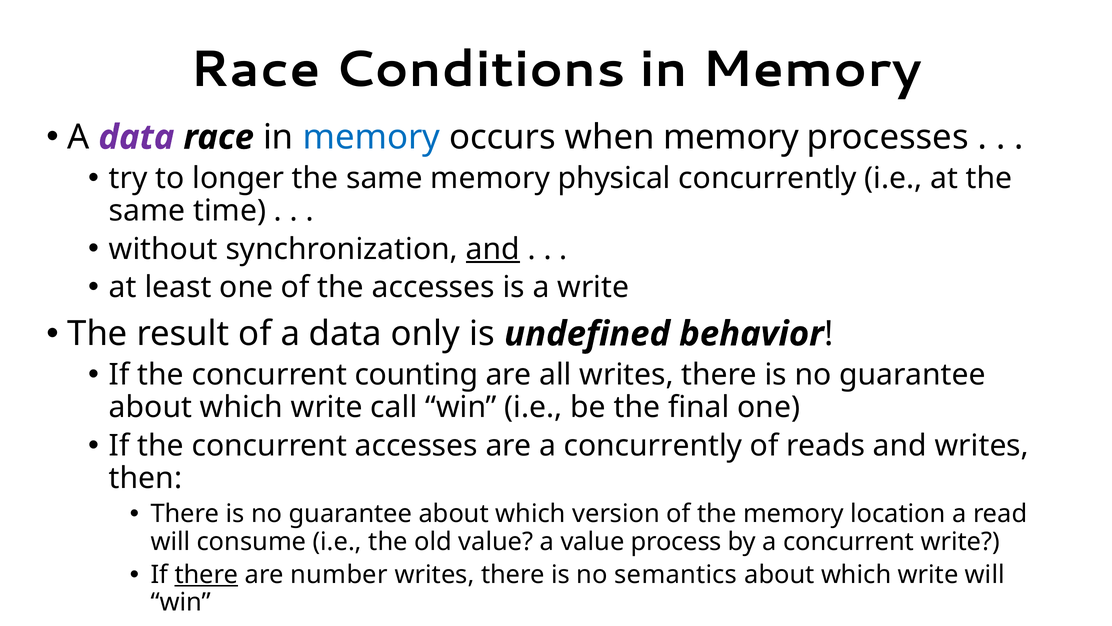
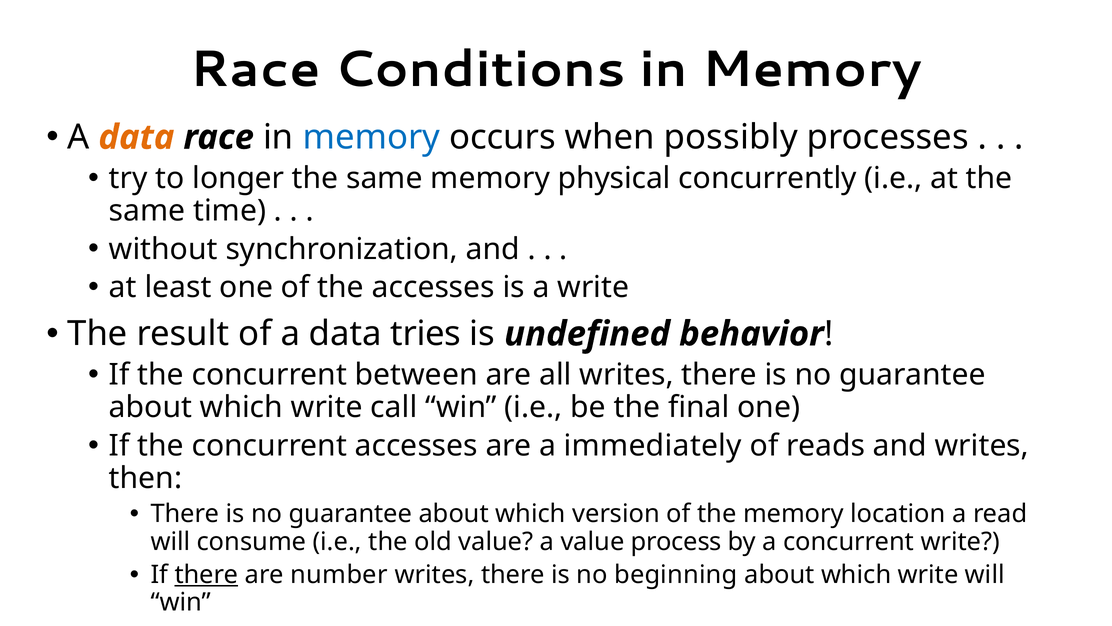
data colour: purple -> orange (136, 137)
when memory: memory -> possibly (731, 137)
and underline: present -> none (493, 249)
only: only -> tries (426, 334)
counting: counting -> between (416, 375)
a concurrently: concurrently -> immediately (653, 445)
semantics: semantics -> beginning (676, 574)
